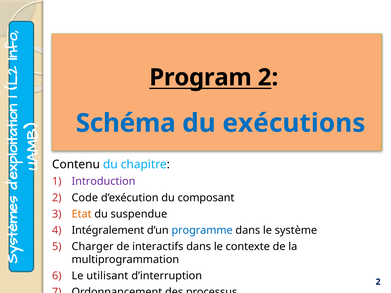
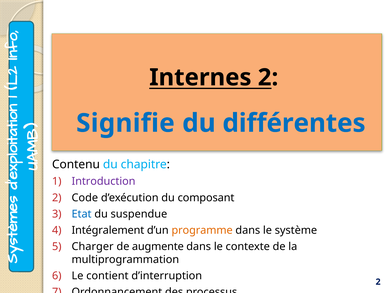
Program: Program -> Internes (200, 78)
Schéma: Schéma -> Signifie (125, 123)
exécutions: exécutions -> différentes (294, 123)
Etat colour: orange -> blue (82, 214)
programme colour: blue -> orange (202, 230)
interactifs: interactifs -> augmente (158, 247)
utilisant: utilisant -> contient (107, 276)
